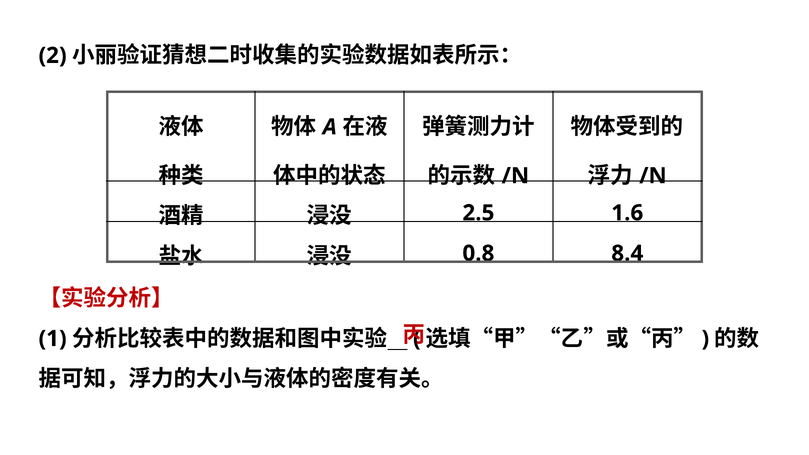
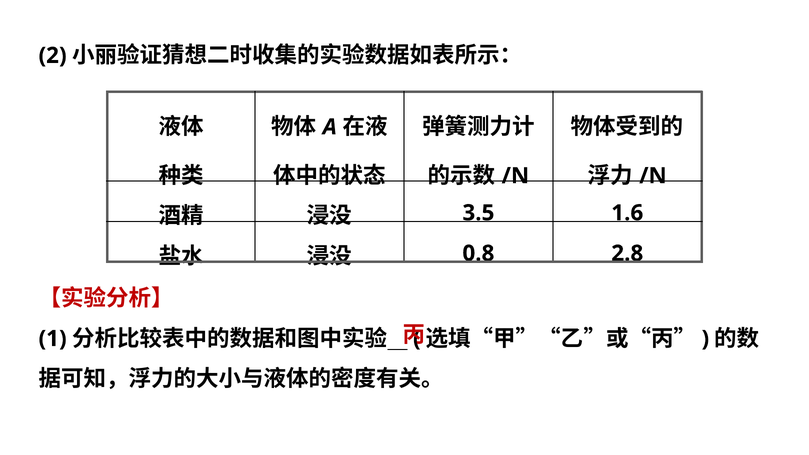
2.5: 2.5 -> 3.5 (478, 213)
8.4: 8.4 -> 2.8 (627, 253)
